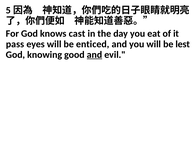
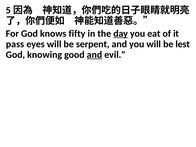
cast: cast -> fifty (77, 33)
day underline: none -> present (121, 33)
enticed: enticed -> serpent (93, 44)
